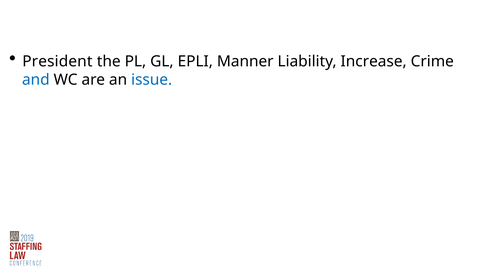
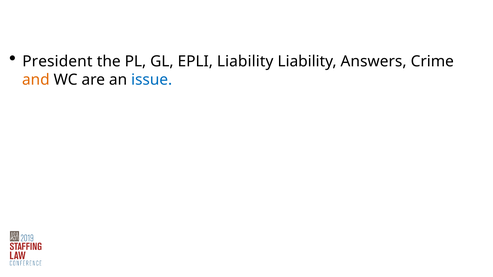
EPLI Manner: Manner -> Liability (245, 62)
Increase: Increase -> Answers (374, 62)
and colour: blue -> orange (36, 80)
